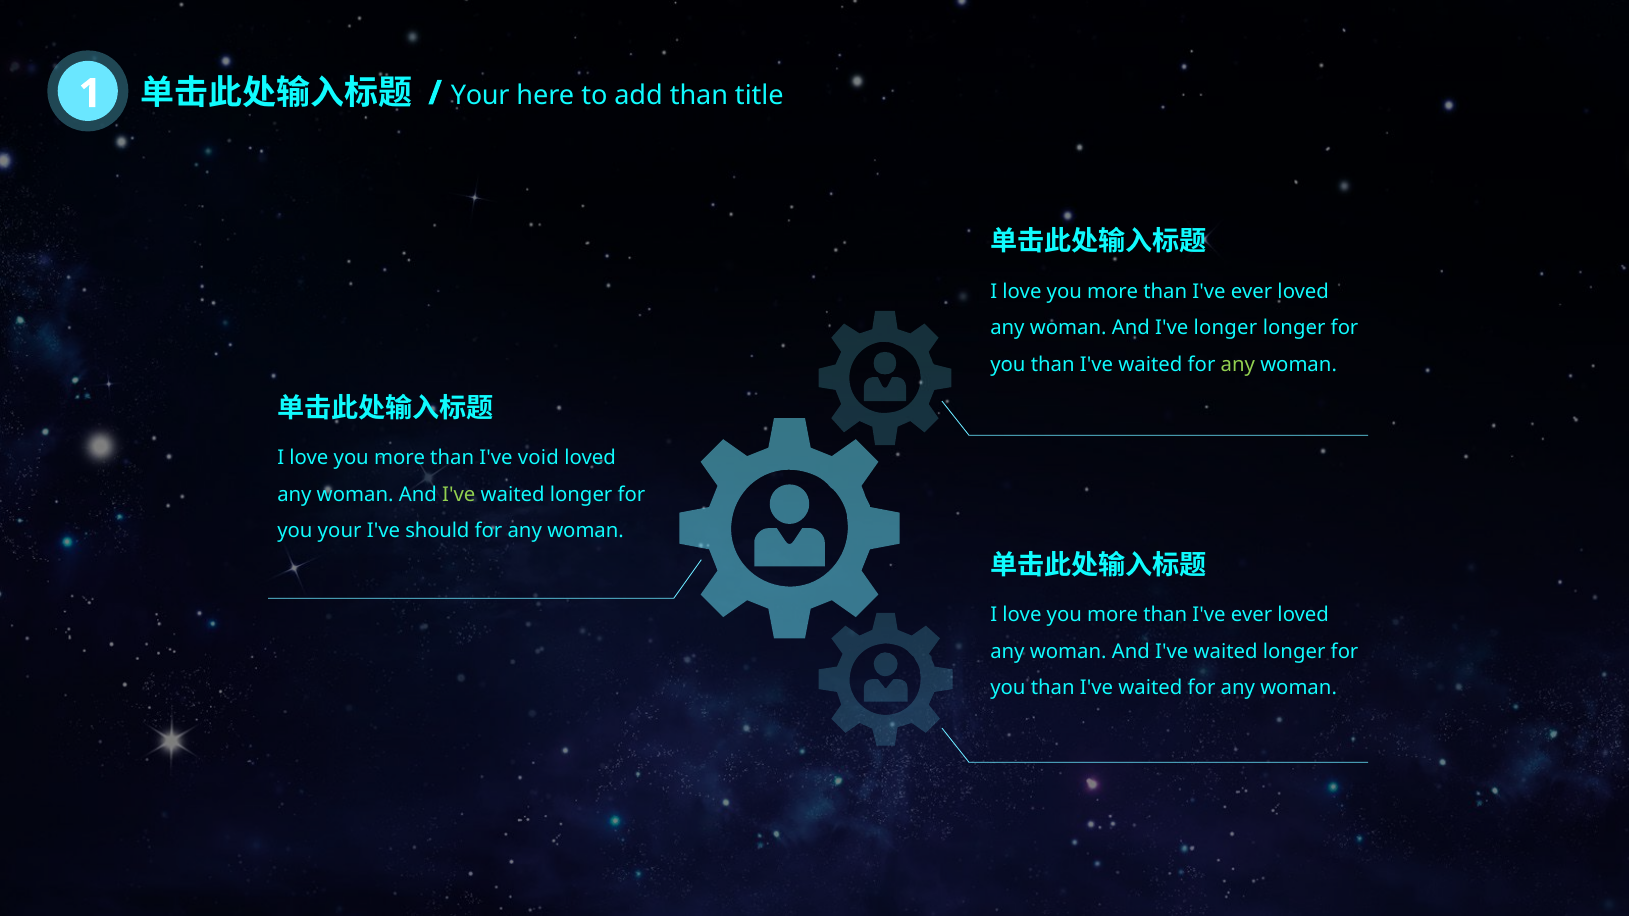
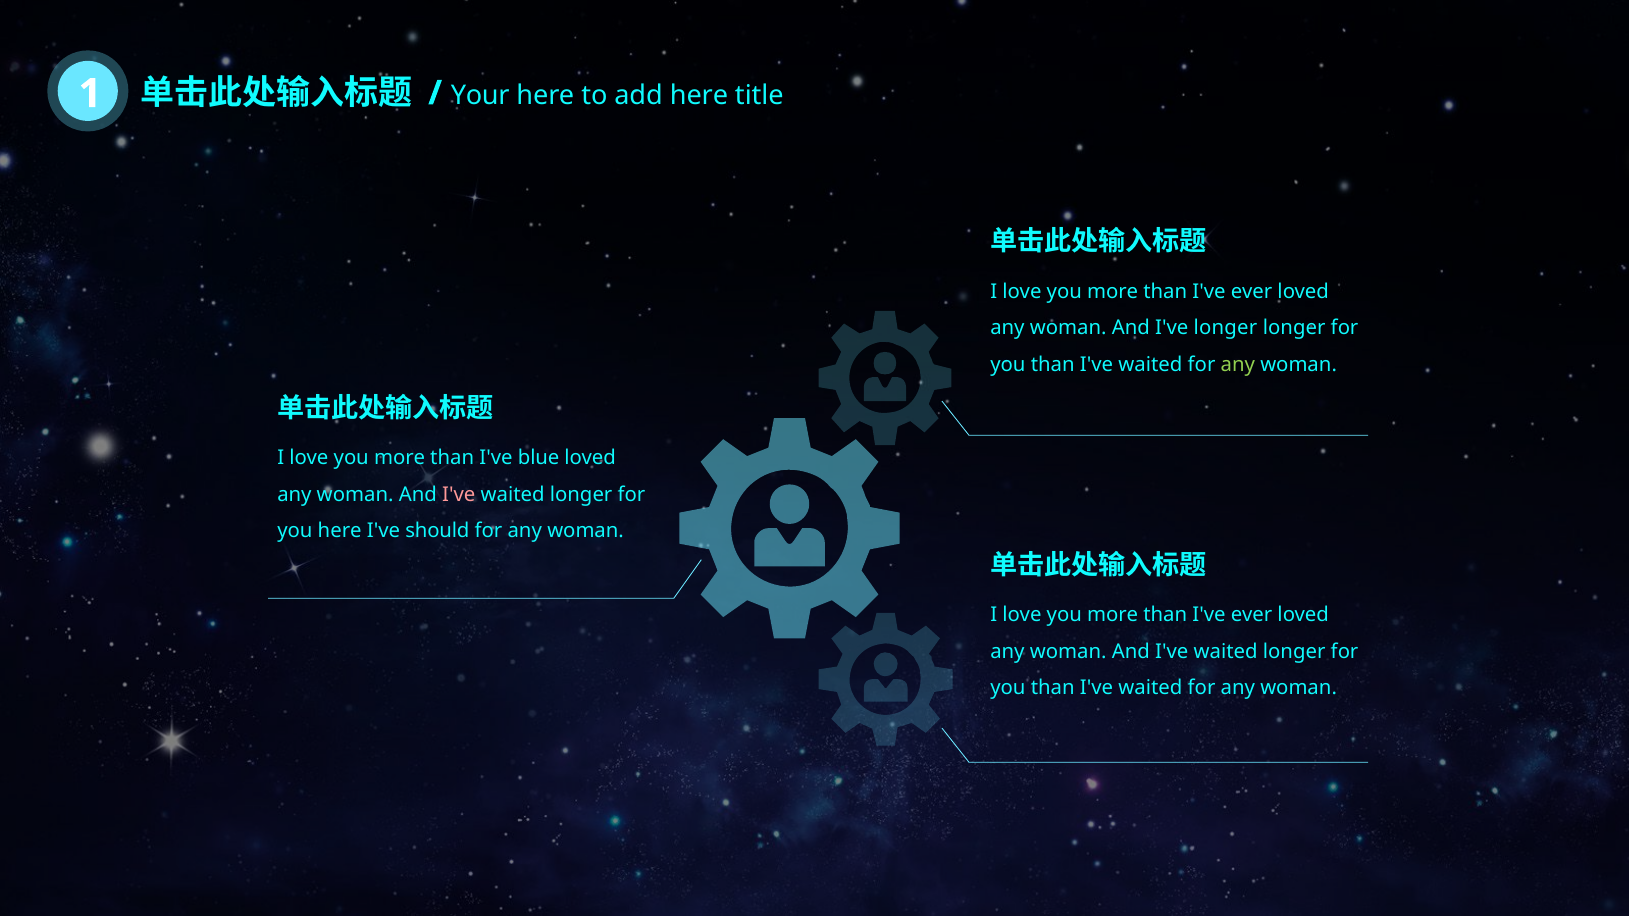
add than: than -> here (699, 95)
void: void -> blue (539, 458)
I've colour: light green -> pink (459, 495)
you your: your -> here (340, 531)
